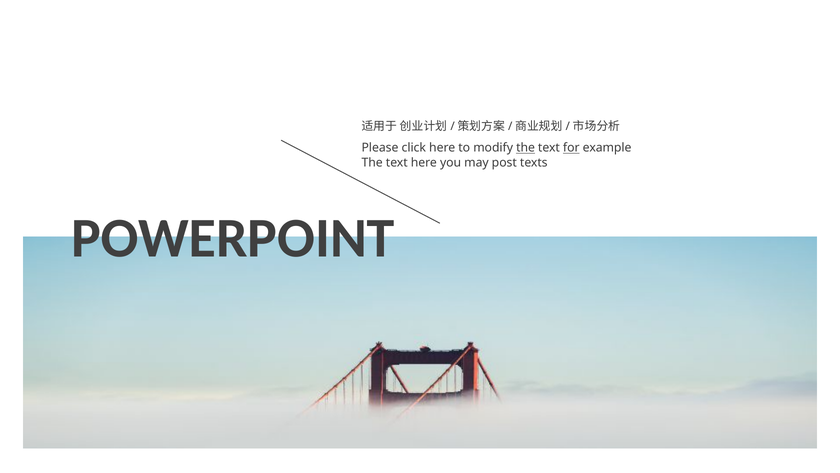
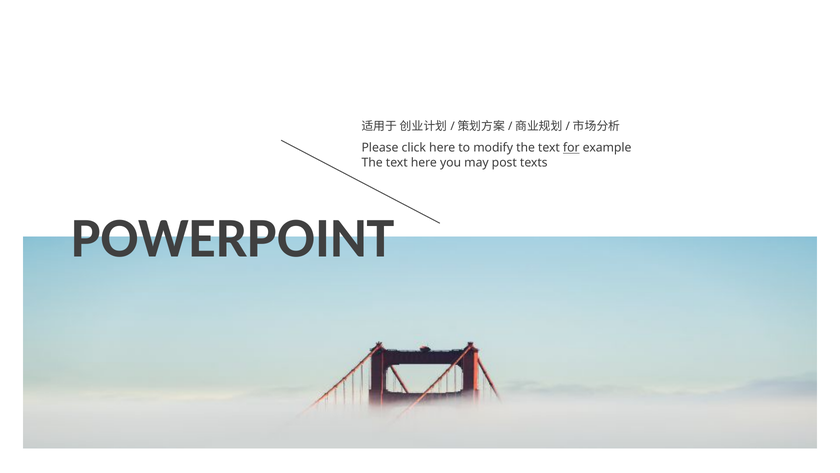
the underline: present -> none (526, 148)
